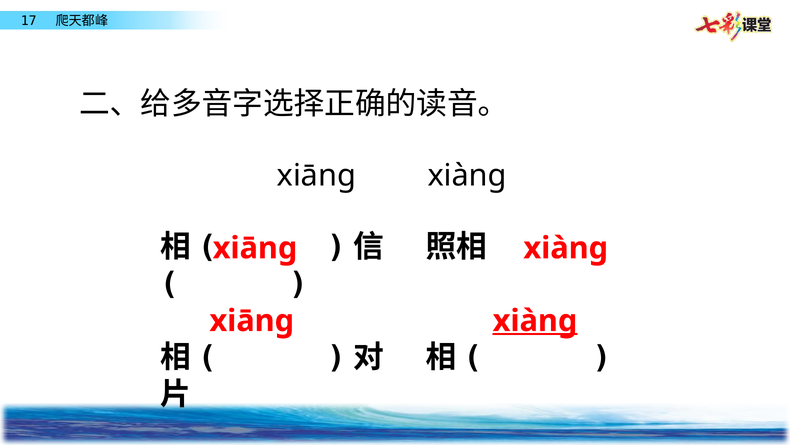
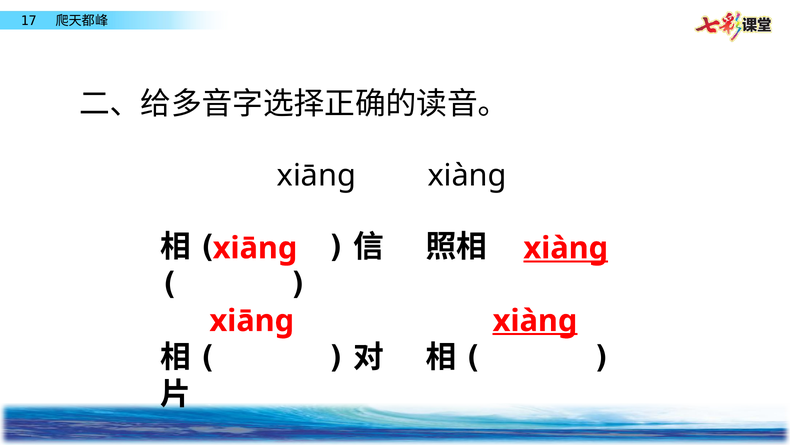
xiàng underline: none -> present (566, 248)
